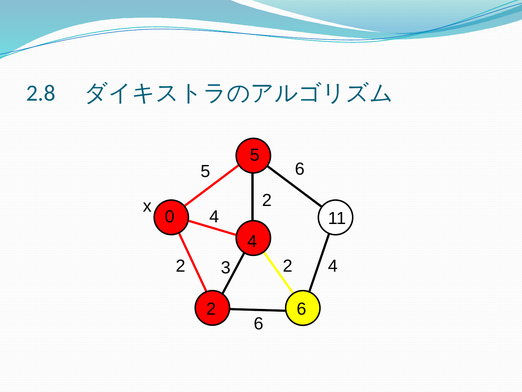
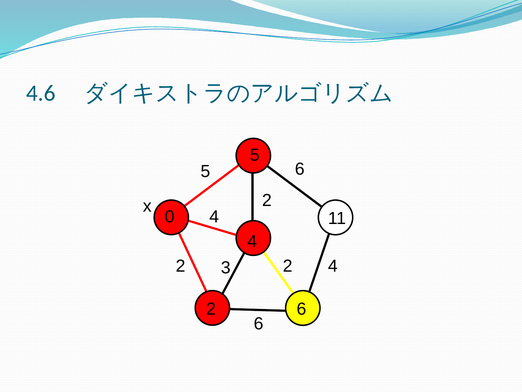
2.8: 2.8 -> 4.6 (41, 93)
